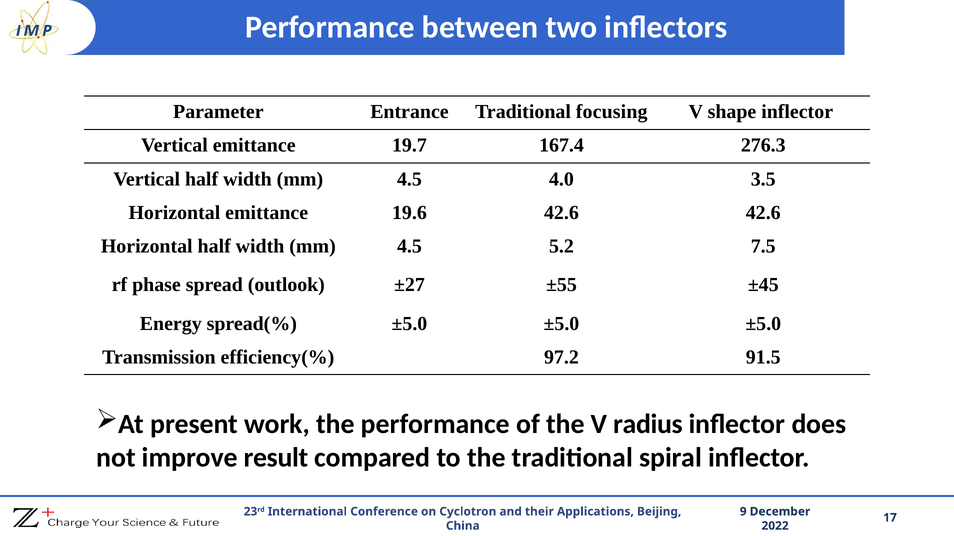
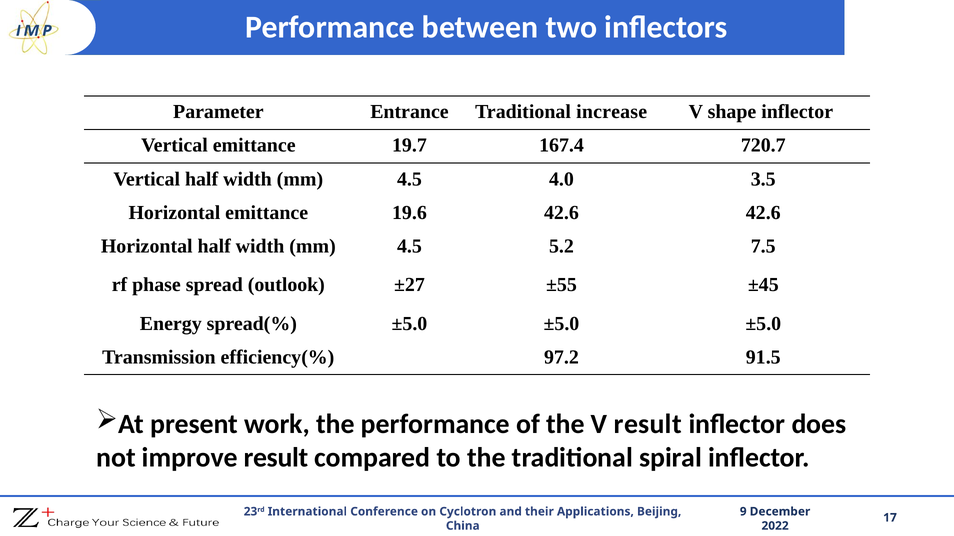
focusing: focusing -> increase (612, 112)
276.3: 276.3 -> 720.7 (763, 146)
V radius: radius -> result (648, 425)
